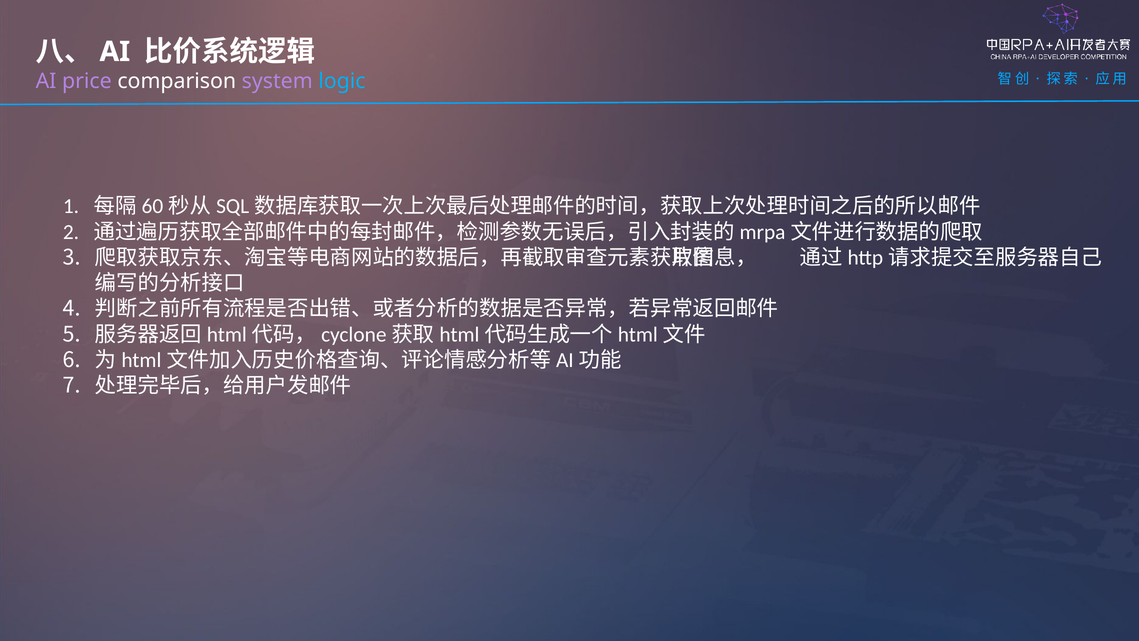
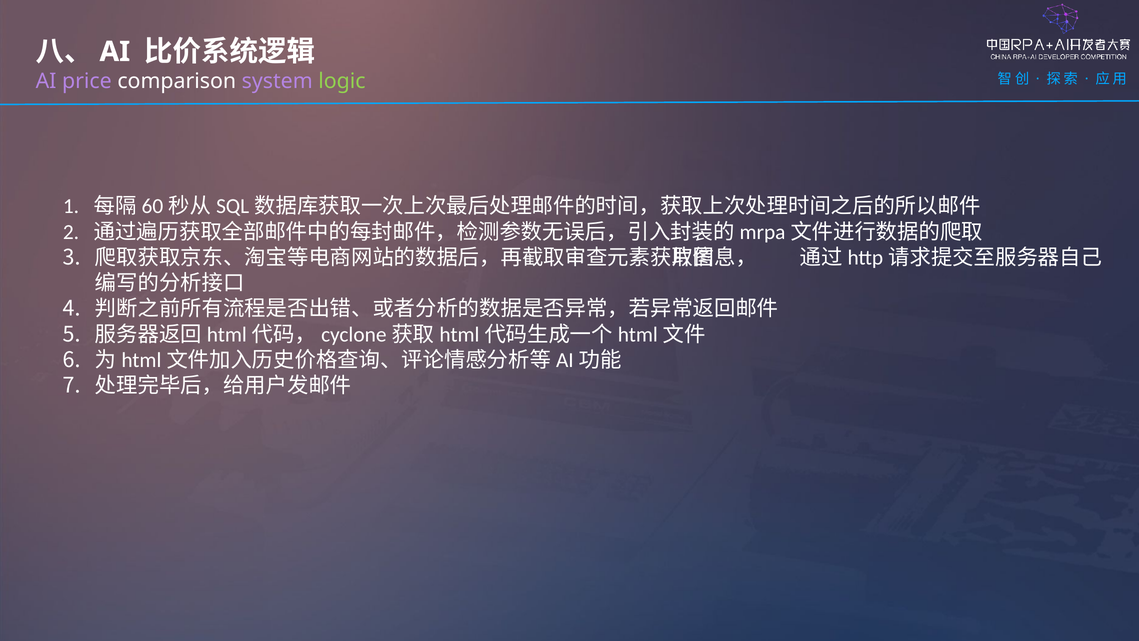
logic colour: light blue -> light green (342, 81)
